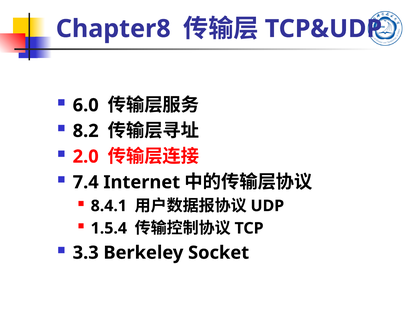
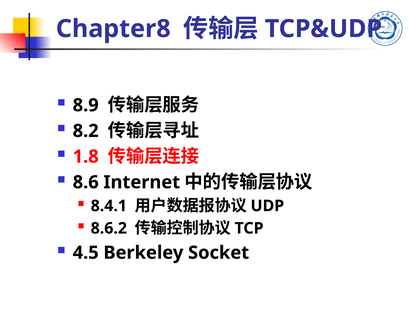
6.0: 6.0 -> 8.9 (86, 105)
2.0: 2.0 -> 1.8 (86, 156)
7.4: 7.4 -> 8.6 (86, 182)
1.5.4: 1.5.4 -> 8.6.2 (109, 228)
3.3: 3.3 -> 4.5 (86, 252)
